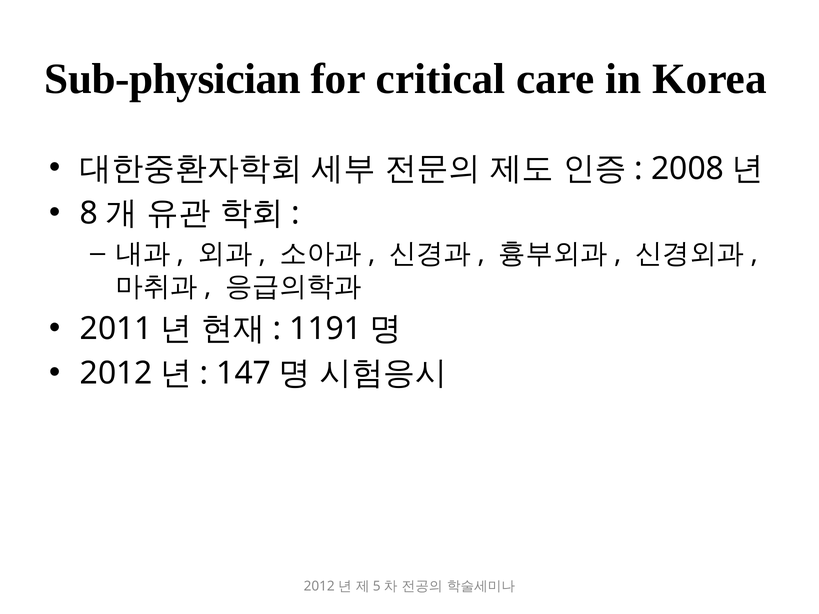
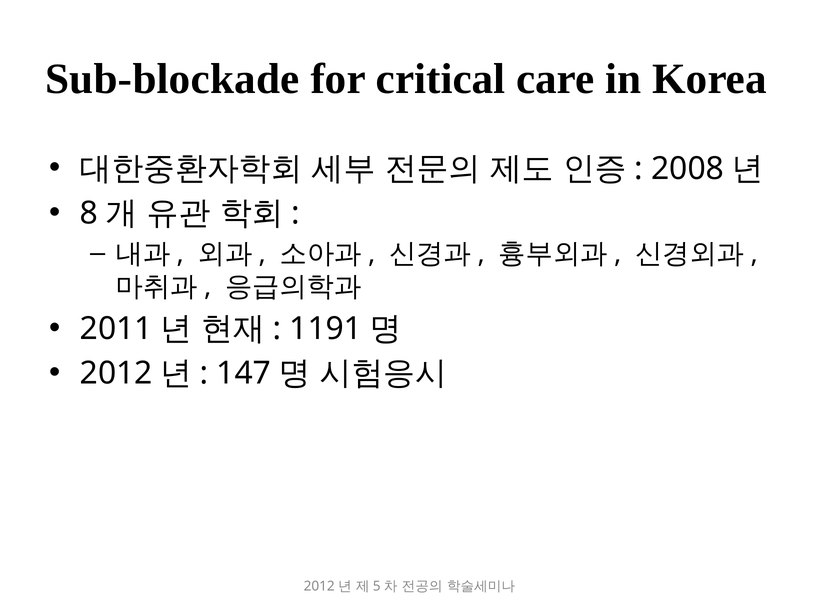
Sub-physician: Sub-physician -> Sub-blockade (172, 79)
